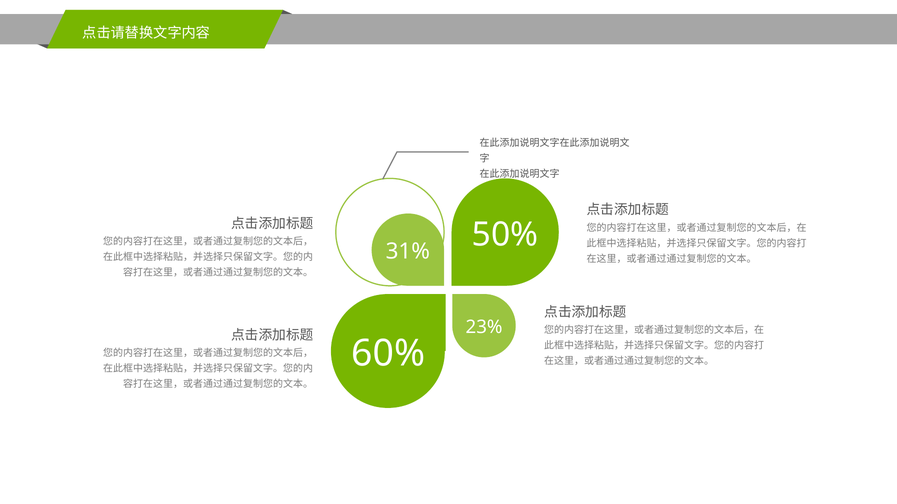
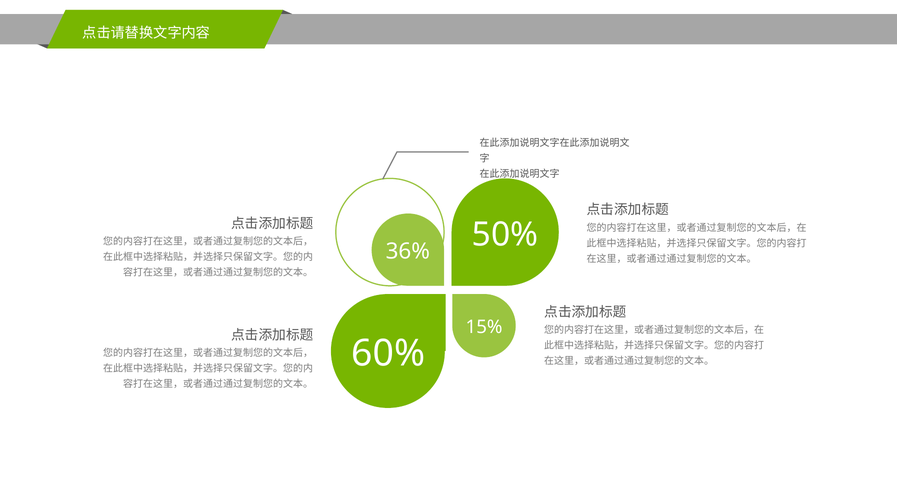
31%: 31% -> 36% (408, 251)
23%: 23% -> 15% (484, 327)
